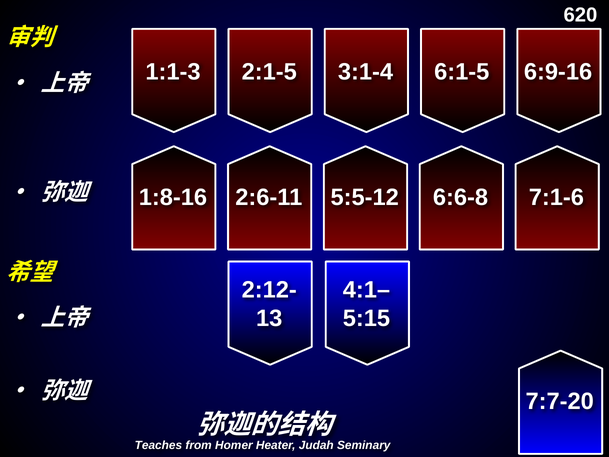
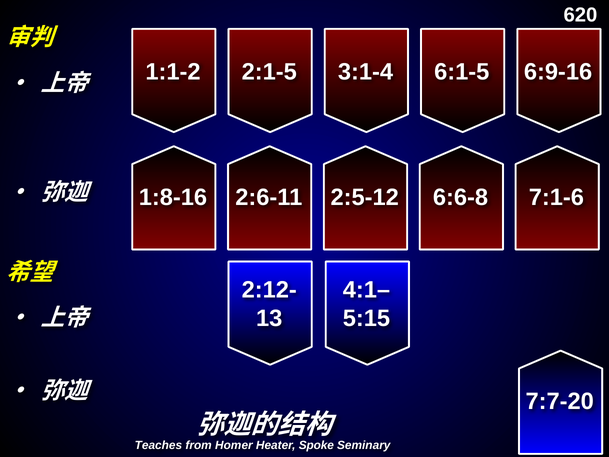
1:1-3: 1:1-3 -> 1:1-2 (173, 72)
5:5-12: 5:5-12 -> 2:5-12 (365, 197)
Judah: Judah -> Spoke (316, 445)
